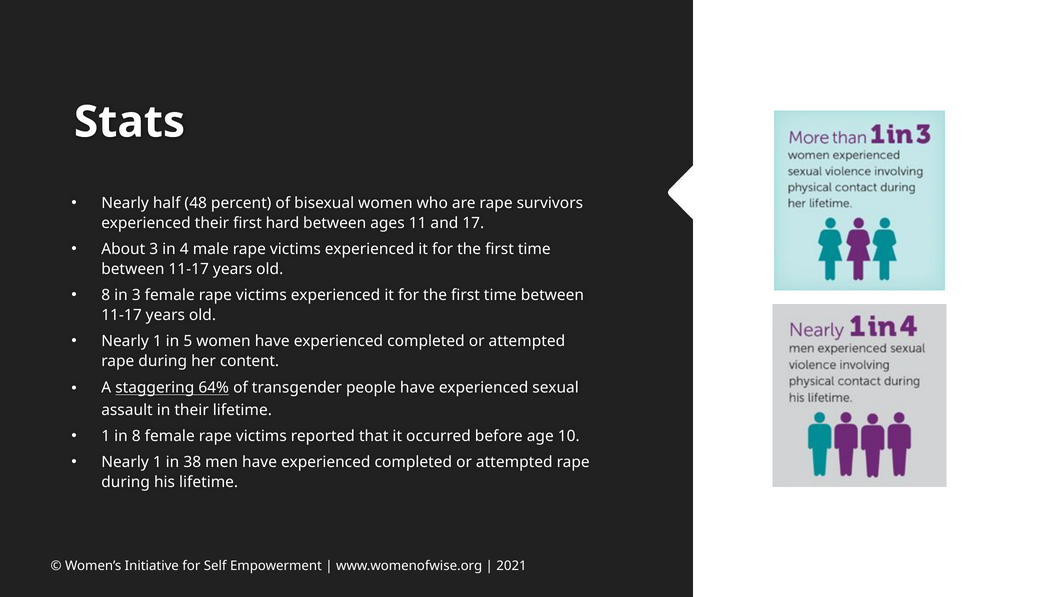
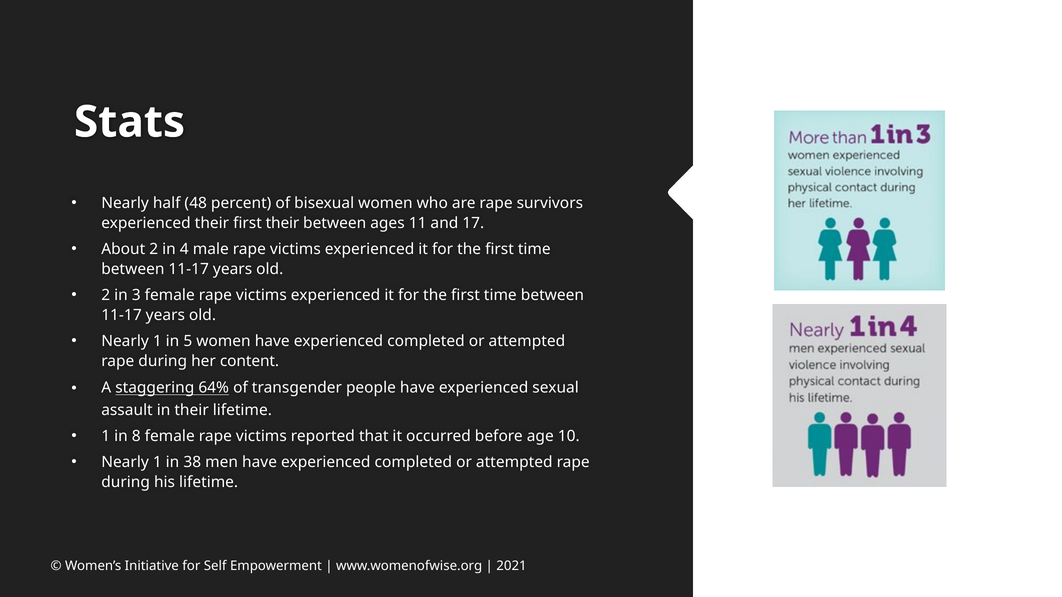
first hard: hard -> their (283, 223)
About 3: 3 -> 2 (154, 249)
8: 8 -> 2 (106, 295)
